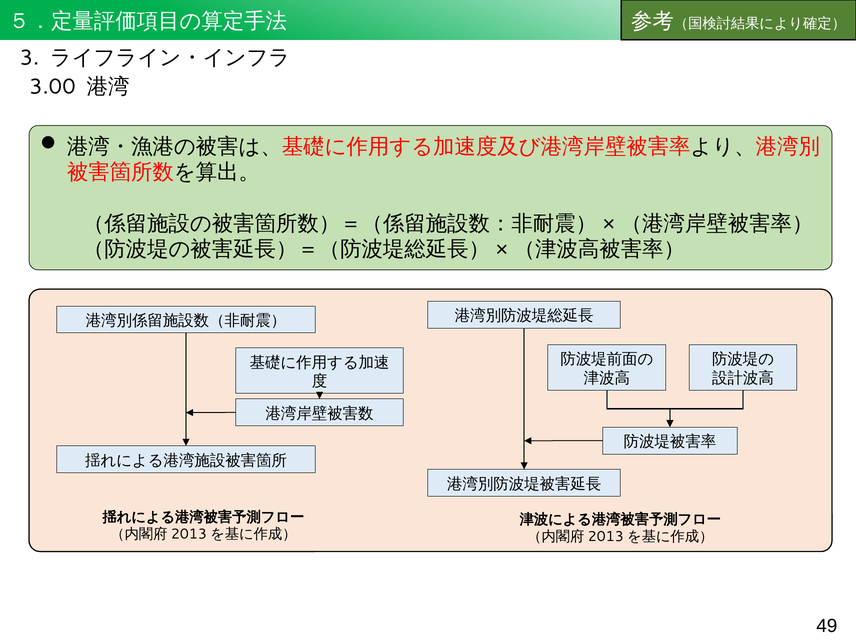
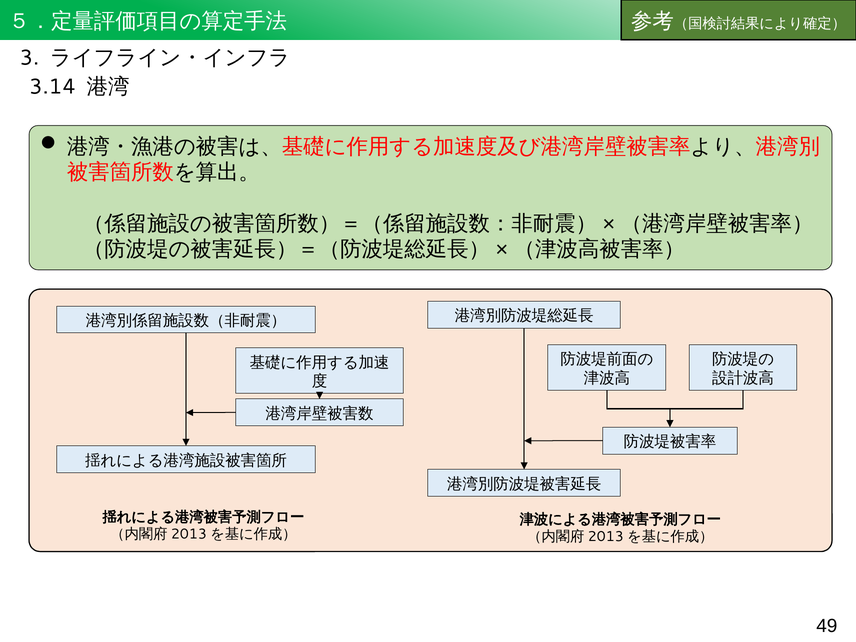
3.00: 3.00 -> 3.14 (52, 87)
